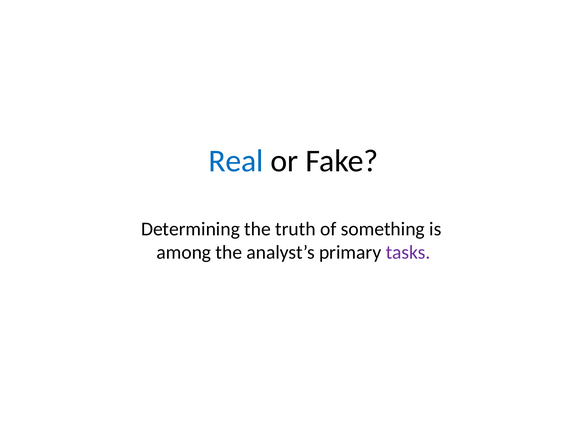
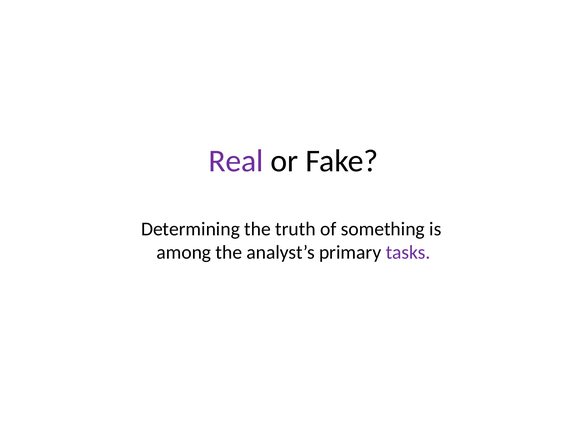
Real colour: blue -> purple (236, 161)
